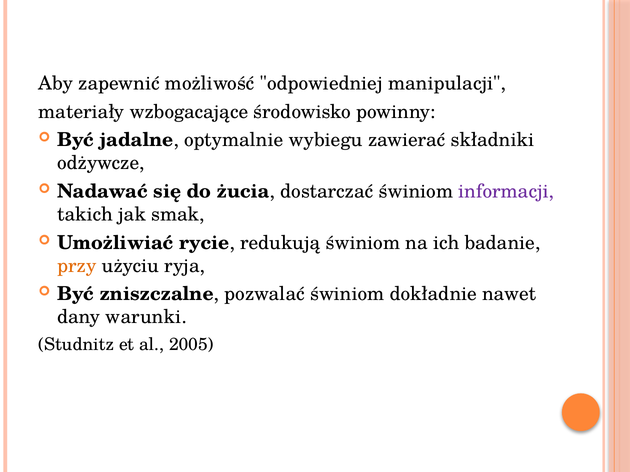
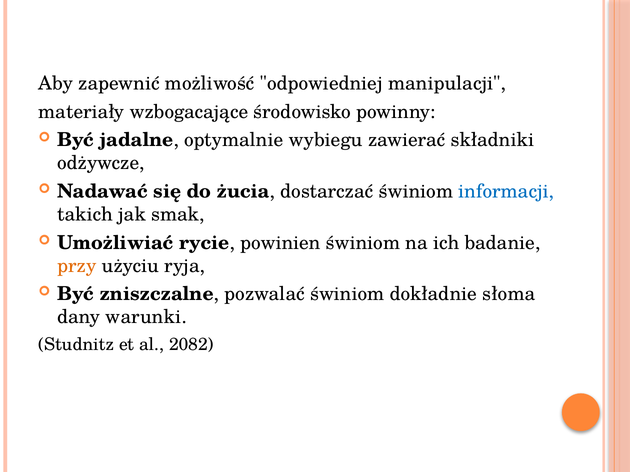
informacji colour: purple -> blue (506, 192)
redukują: redukują -> powinien (280, 243)
nawet: nawet -> słoma (509, 294)
2005: 2005 -> 2082 (191, 345)
